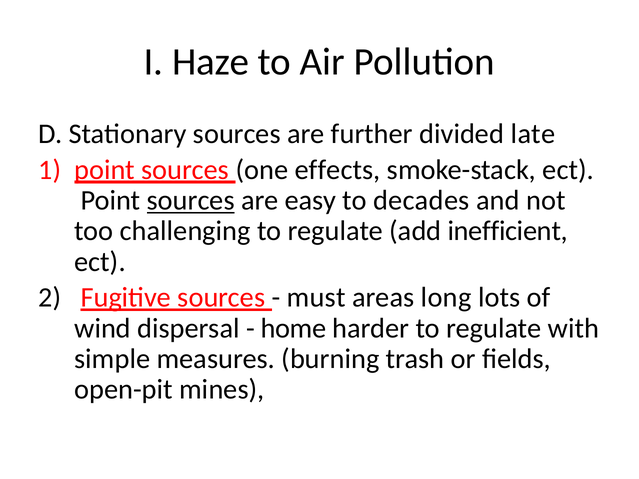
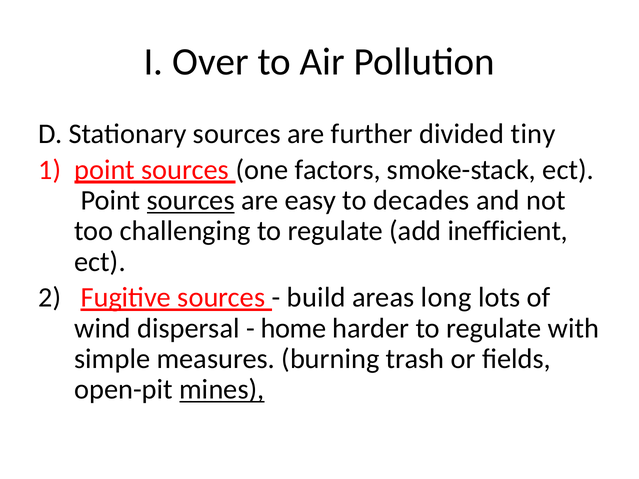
Haze: Haze -> Over (210, 62)
late: late -> tiny (533, 134)
effects: effects -> factors (338, 170)
must: must -> build (316, 298)
mines underline: none -> present (222, 390)
